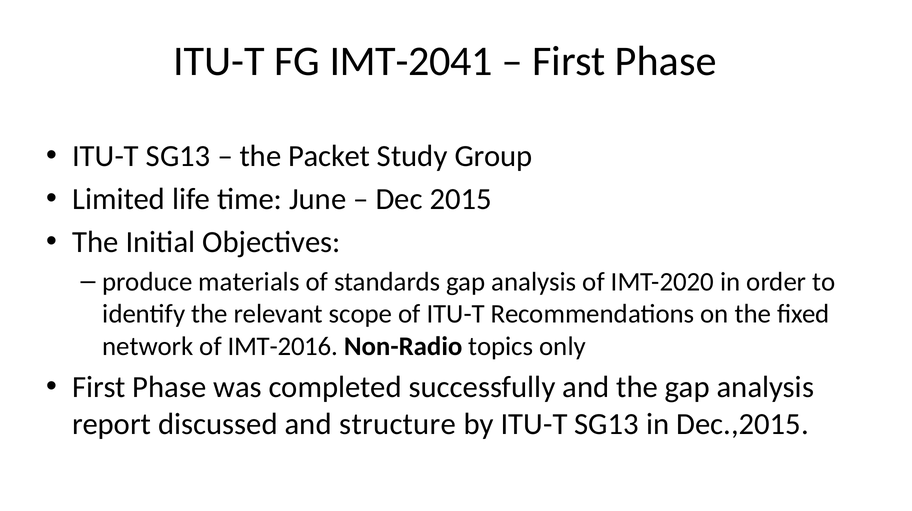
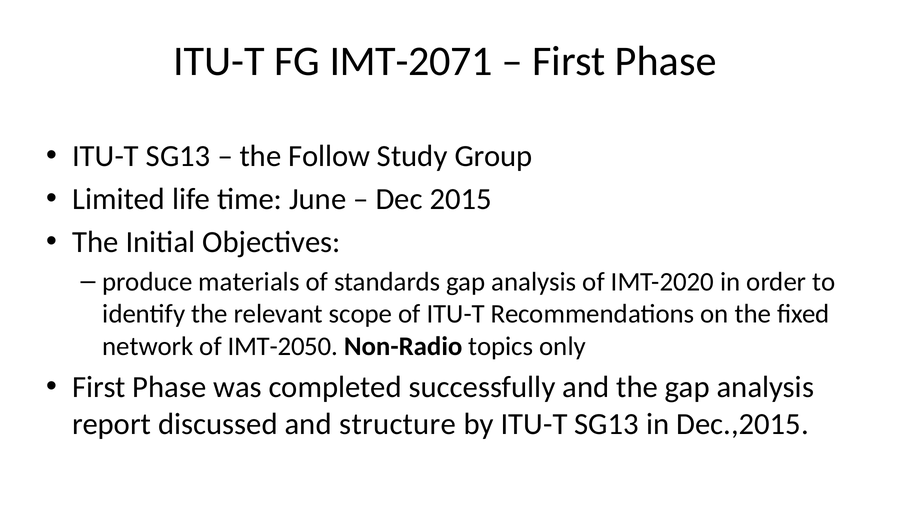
IMT-2041: IMT-2041 -> IMT-2071 (411, 61)
Packet: Packet -> Follow (329, 156)
IMT-2016: IMT-2016 -> IMT-2050 (283, 346)
